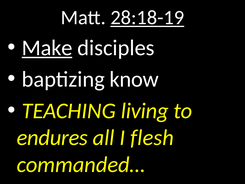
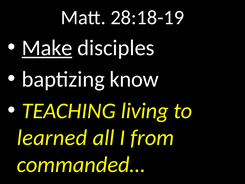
28:18-19 underline: present -> none (147, 18)
endures: endures -> learned (52, 138)
flesh: flesh -> from (152, 138)
